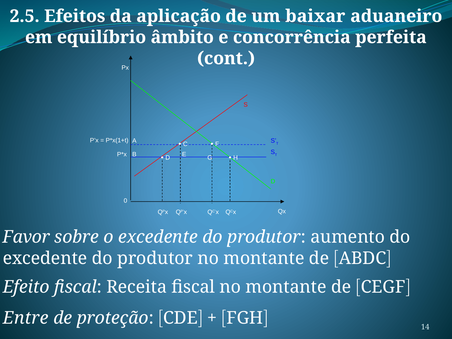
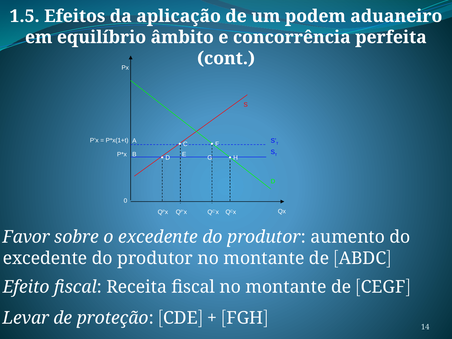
2.5: 2.5 -> 1.5 (25, 16)
baixar: baixar -> podem (315, 16)
Entre: Entre -> Levar (26, 318)
